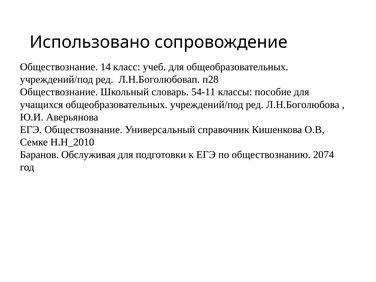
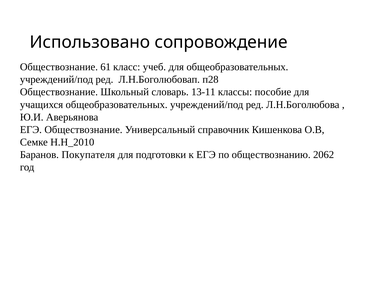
14: 14 -> 61 (106, 67)
54-11: 54-11 -> 13-11 (203, 92)
Обслуживая: Обслуживая -> Покупателя (88, 155)
2074: 2074 -> 2062 (324, 155)
